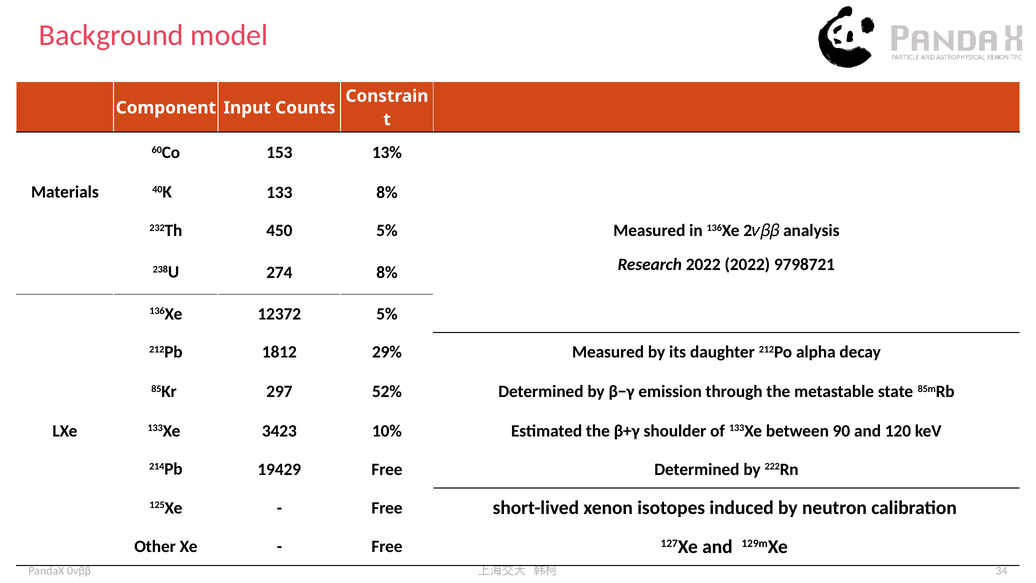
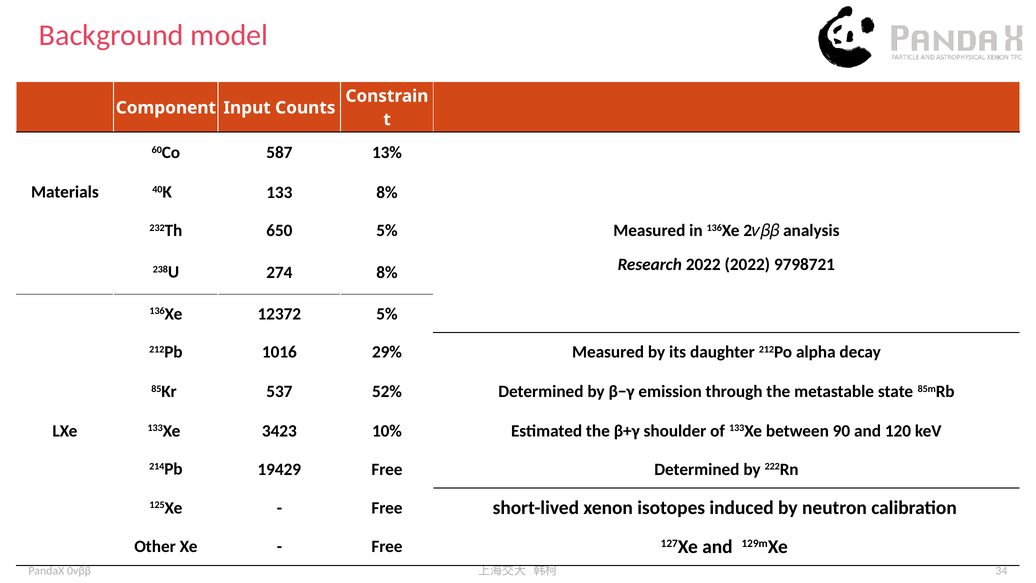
153: 153 -> 587 (279, 153)
450: 450 -> 650 (279, 231)
1812: 1812 -> 1016 (279, 352)
297: 297 -> 537 (279, 391)
